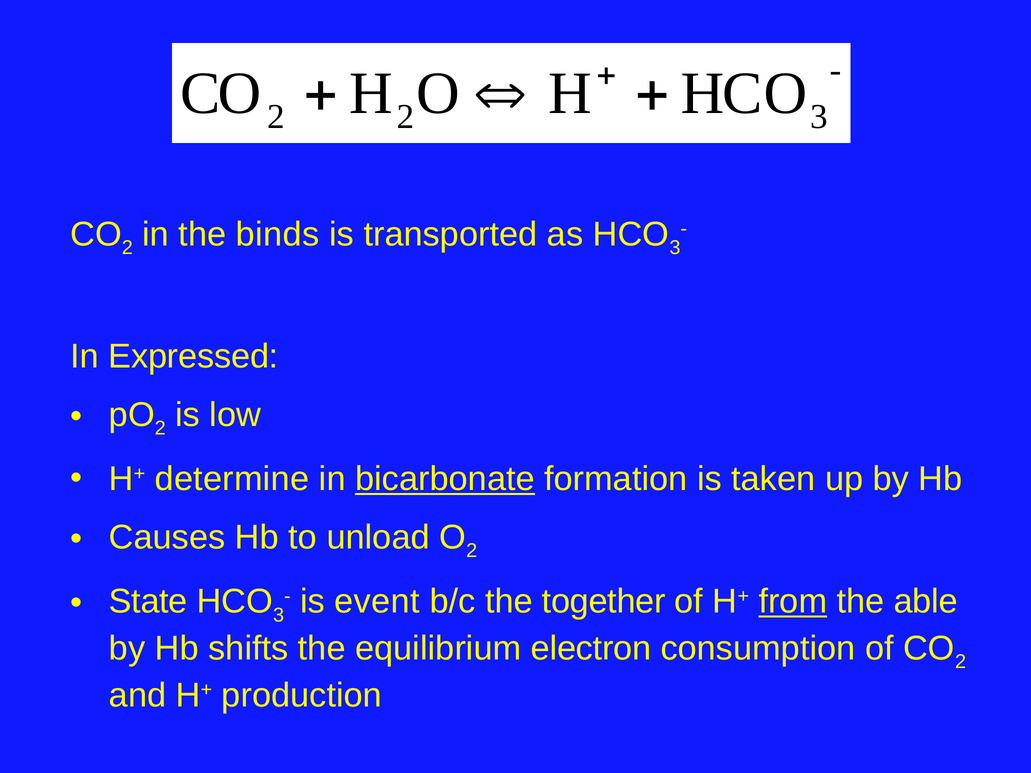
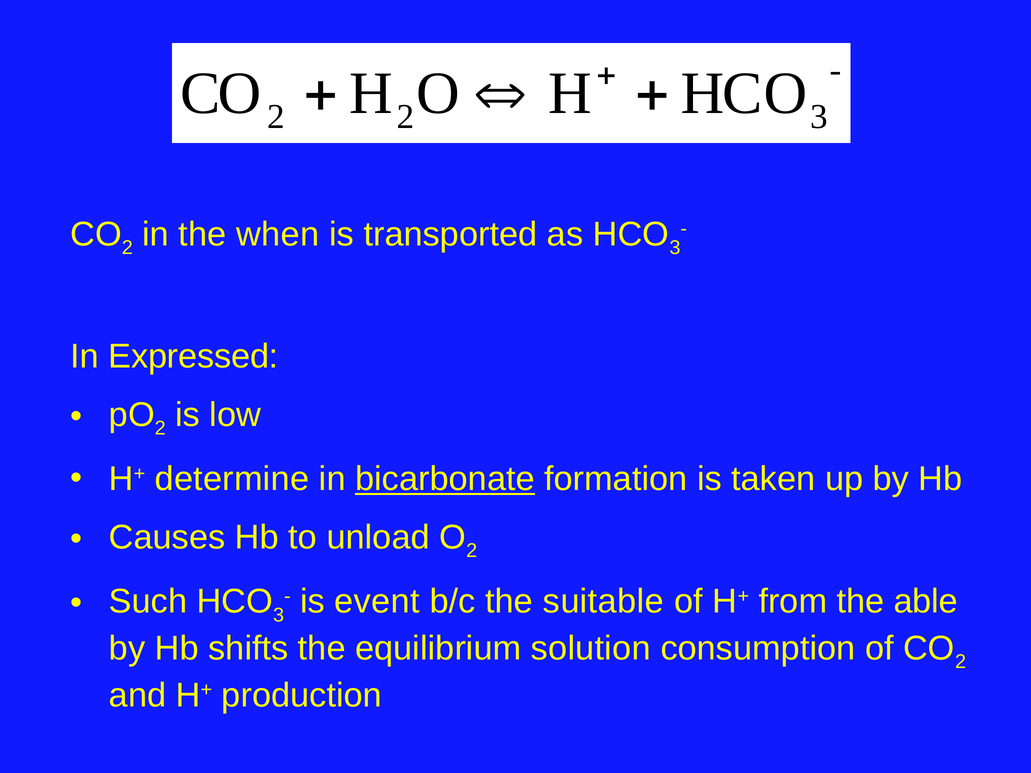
binds: binds -> when (278, 234)
State: State -> Such (148, 602)
together: together -> suitable (603, 602)
from underline: present -> none (793, 602)
electron: electron -> solution (591, 649)
